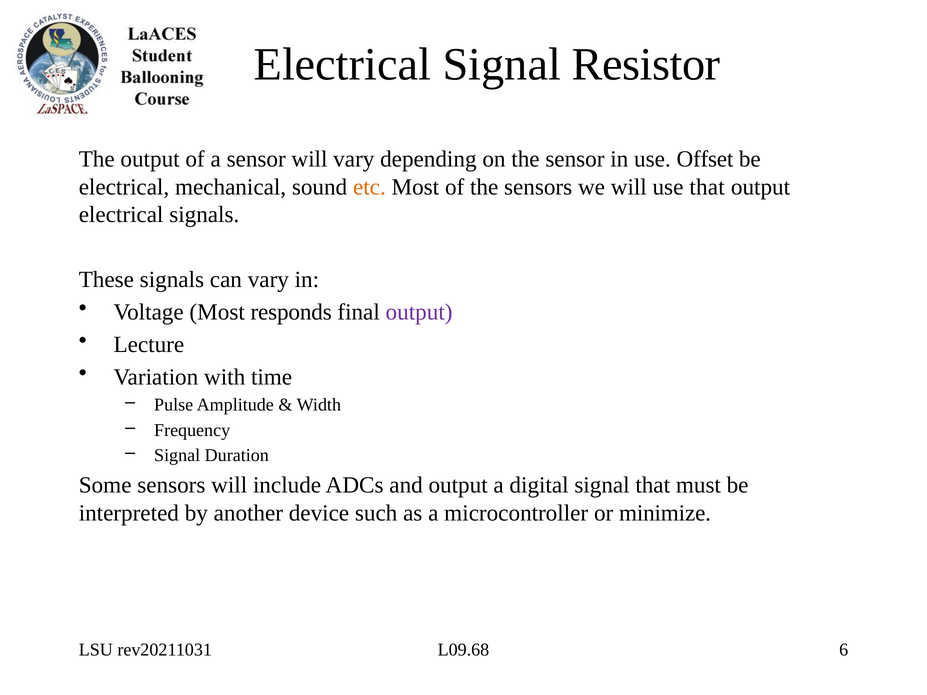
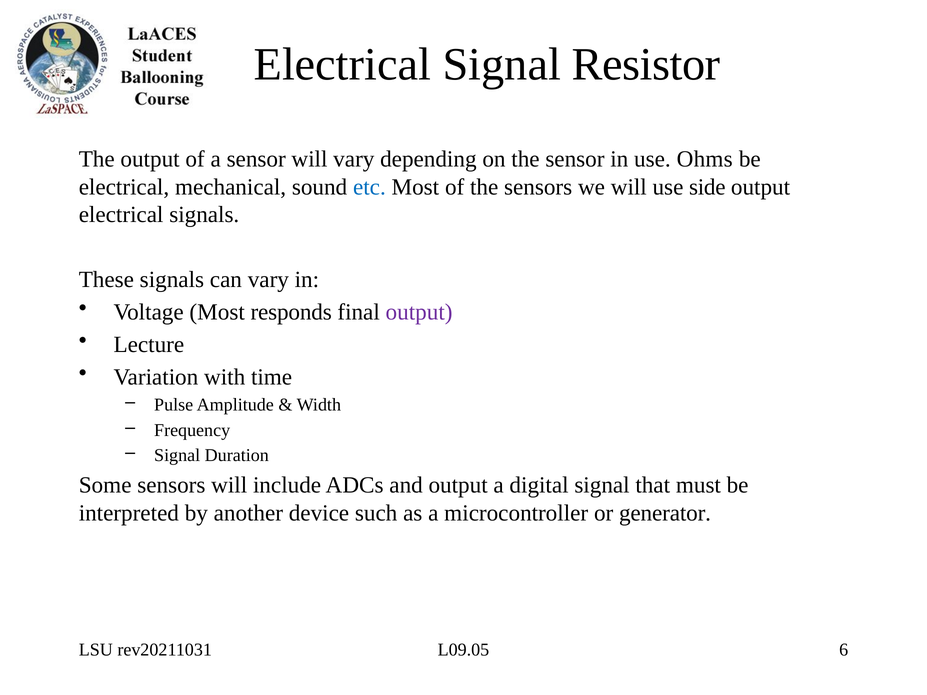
Offset: Offset -> Ohms (705, 159)
etc colour: orange -> blue (369, 187)
use that: that -> side (707, 187)
minimize: minimize -> generator (665, 513)
L09.68: L09.68 -> L09.05 (463, 650)
